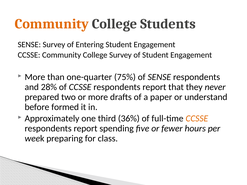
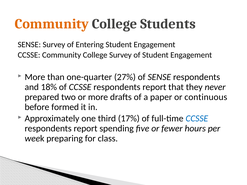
75%: 75% -> 27% (125, 77)
28%: 28% -> 18% (49, 87)
understand: understand -> continuous (206, 97)
36%: 36% -> 17% (129, 119)
CCSSE colour: orange -> blue (197, 119)
